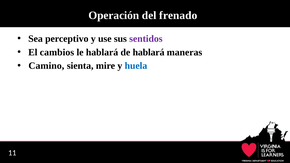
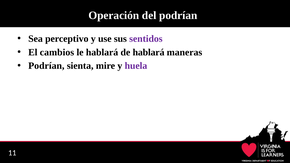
del frenado: frenado -> podrían (178, 15)
Camino: Camino -> Podrían (46, 66)
huela colour: blue -> purple (136, 66)
